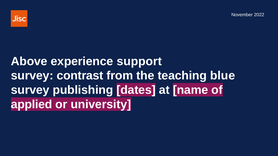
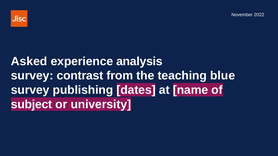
Above: Above -> Asked (29, 61)
support: support -> analysis (139, 61)
applied: applied -> subject (32, 105)
